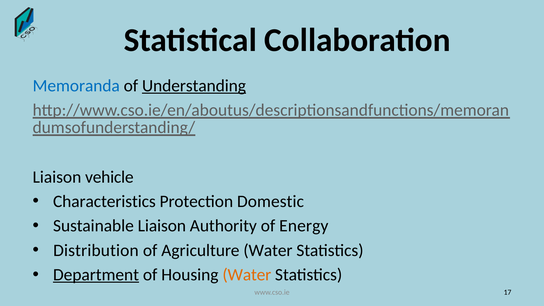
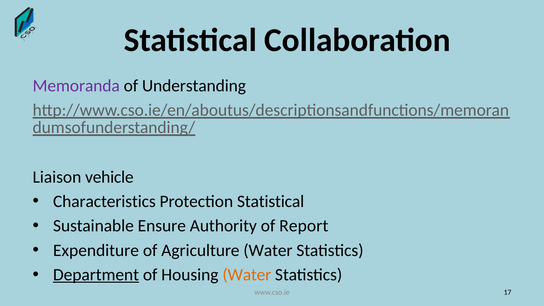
Memoranda colour: blue -> purple (76, 86)
Understanding underline: present -> none (194, 86)
Protection Domestic: Domestic -> Statistical (271, 201)
Sustainable Liaison: Liaison -> Ensure (162, 226)
Energy: Energy -> Report (304, 226)
Distribution: Distribution -> Expenditure (96, 250)
